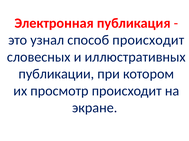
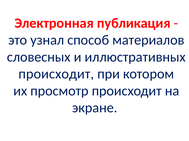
способ происходит: происходит -> материалов (148, 40)
публикации: публикации -> происходит (56, 74)
